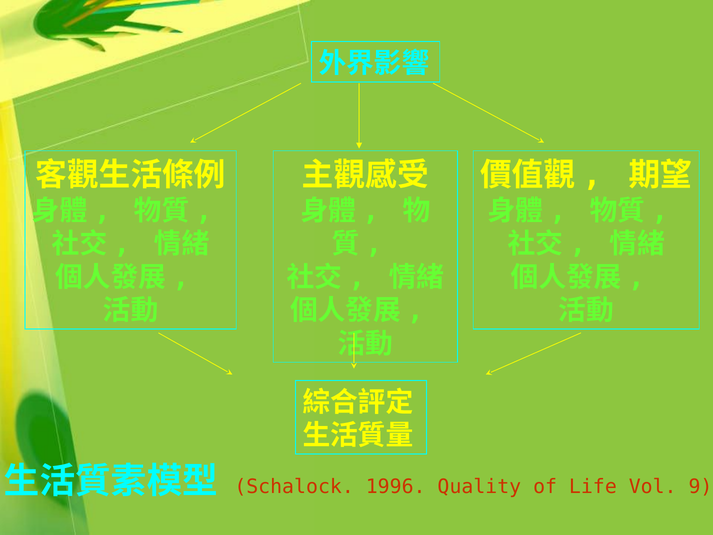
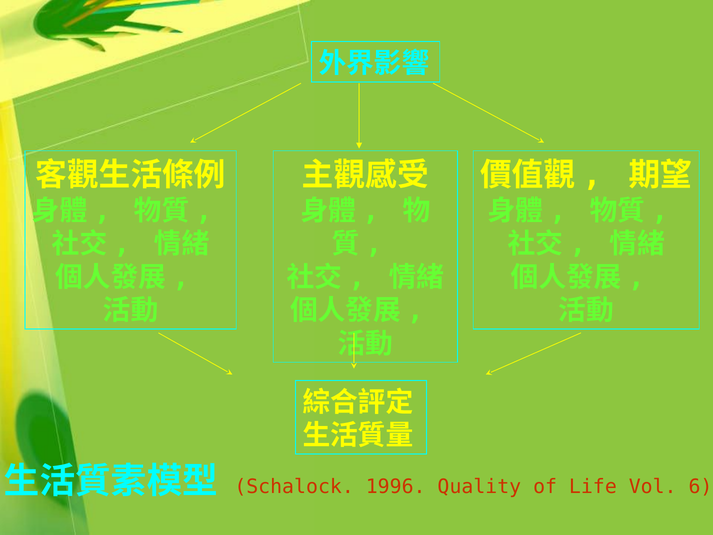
9: 9 -> 6 (700, 487)
